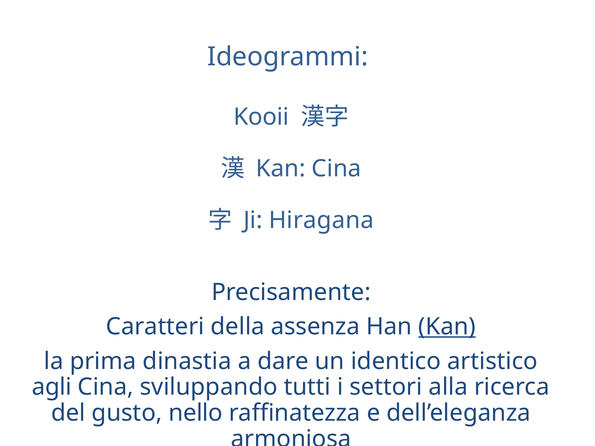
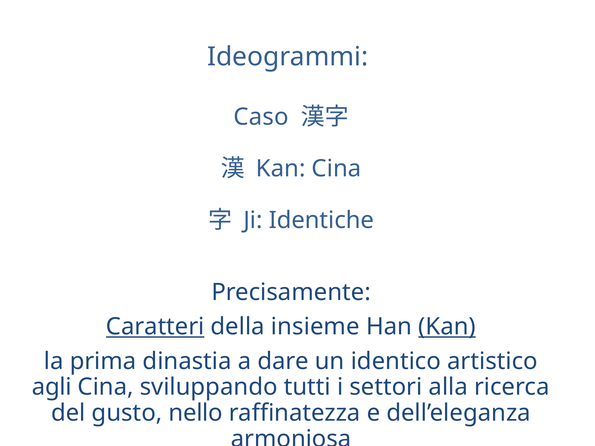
Kooii: Kooii -> Caso (261, 117)
Hiragana: Hiragana -> Identiche (321, 220)
Caratteri underline: none -> present (155, 327)
assenza: assenza -> insieme (315, 327)
